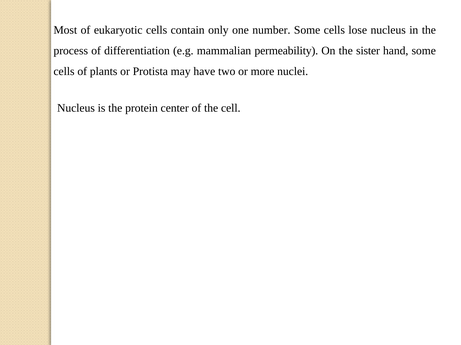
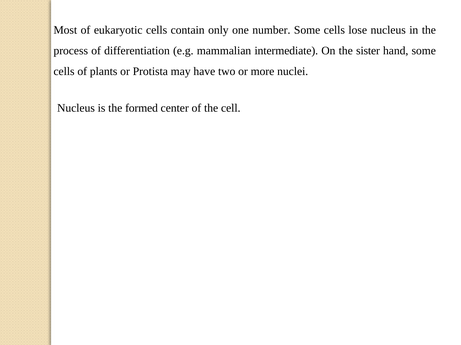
permeability: permeability -> intermediate (286, 51)
protein: protein -> formed (142, 108)
